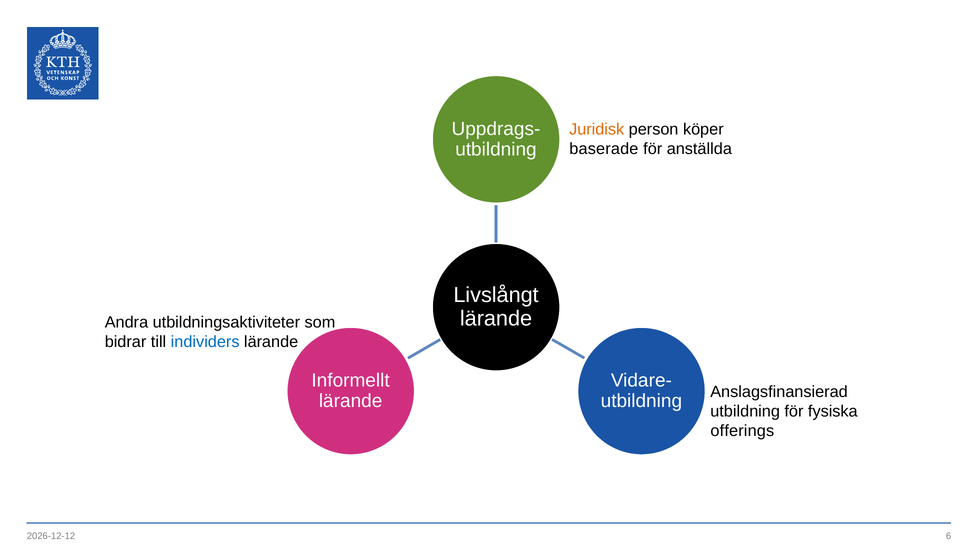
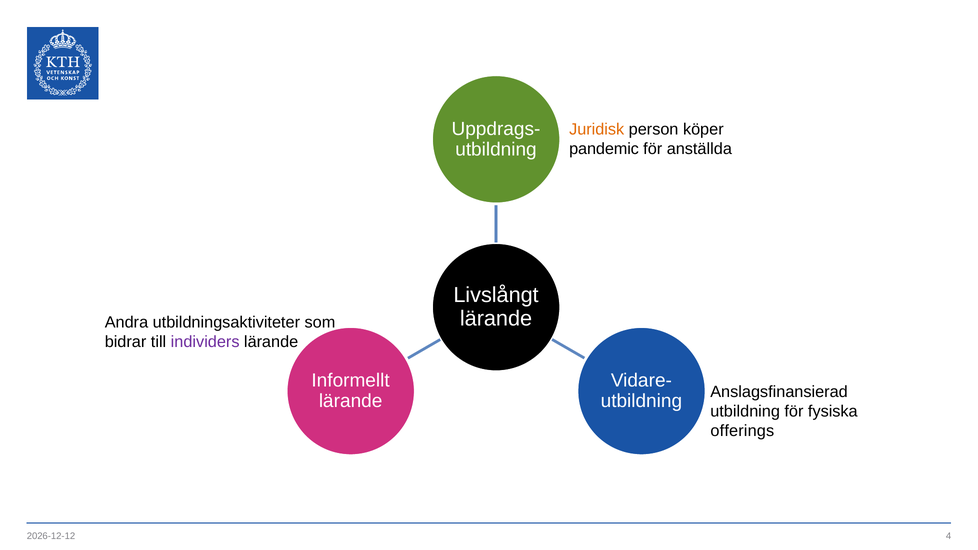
baserade: baserade -> pandemic (604, 149)
individers colour: blue -> purple (205, 342)
6: 6 -> 4 (949, 536)
